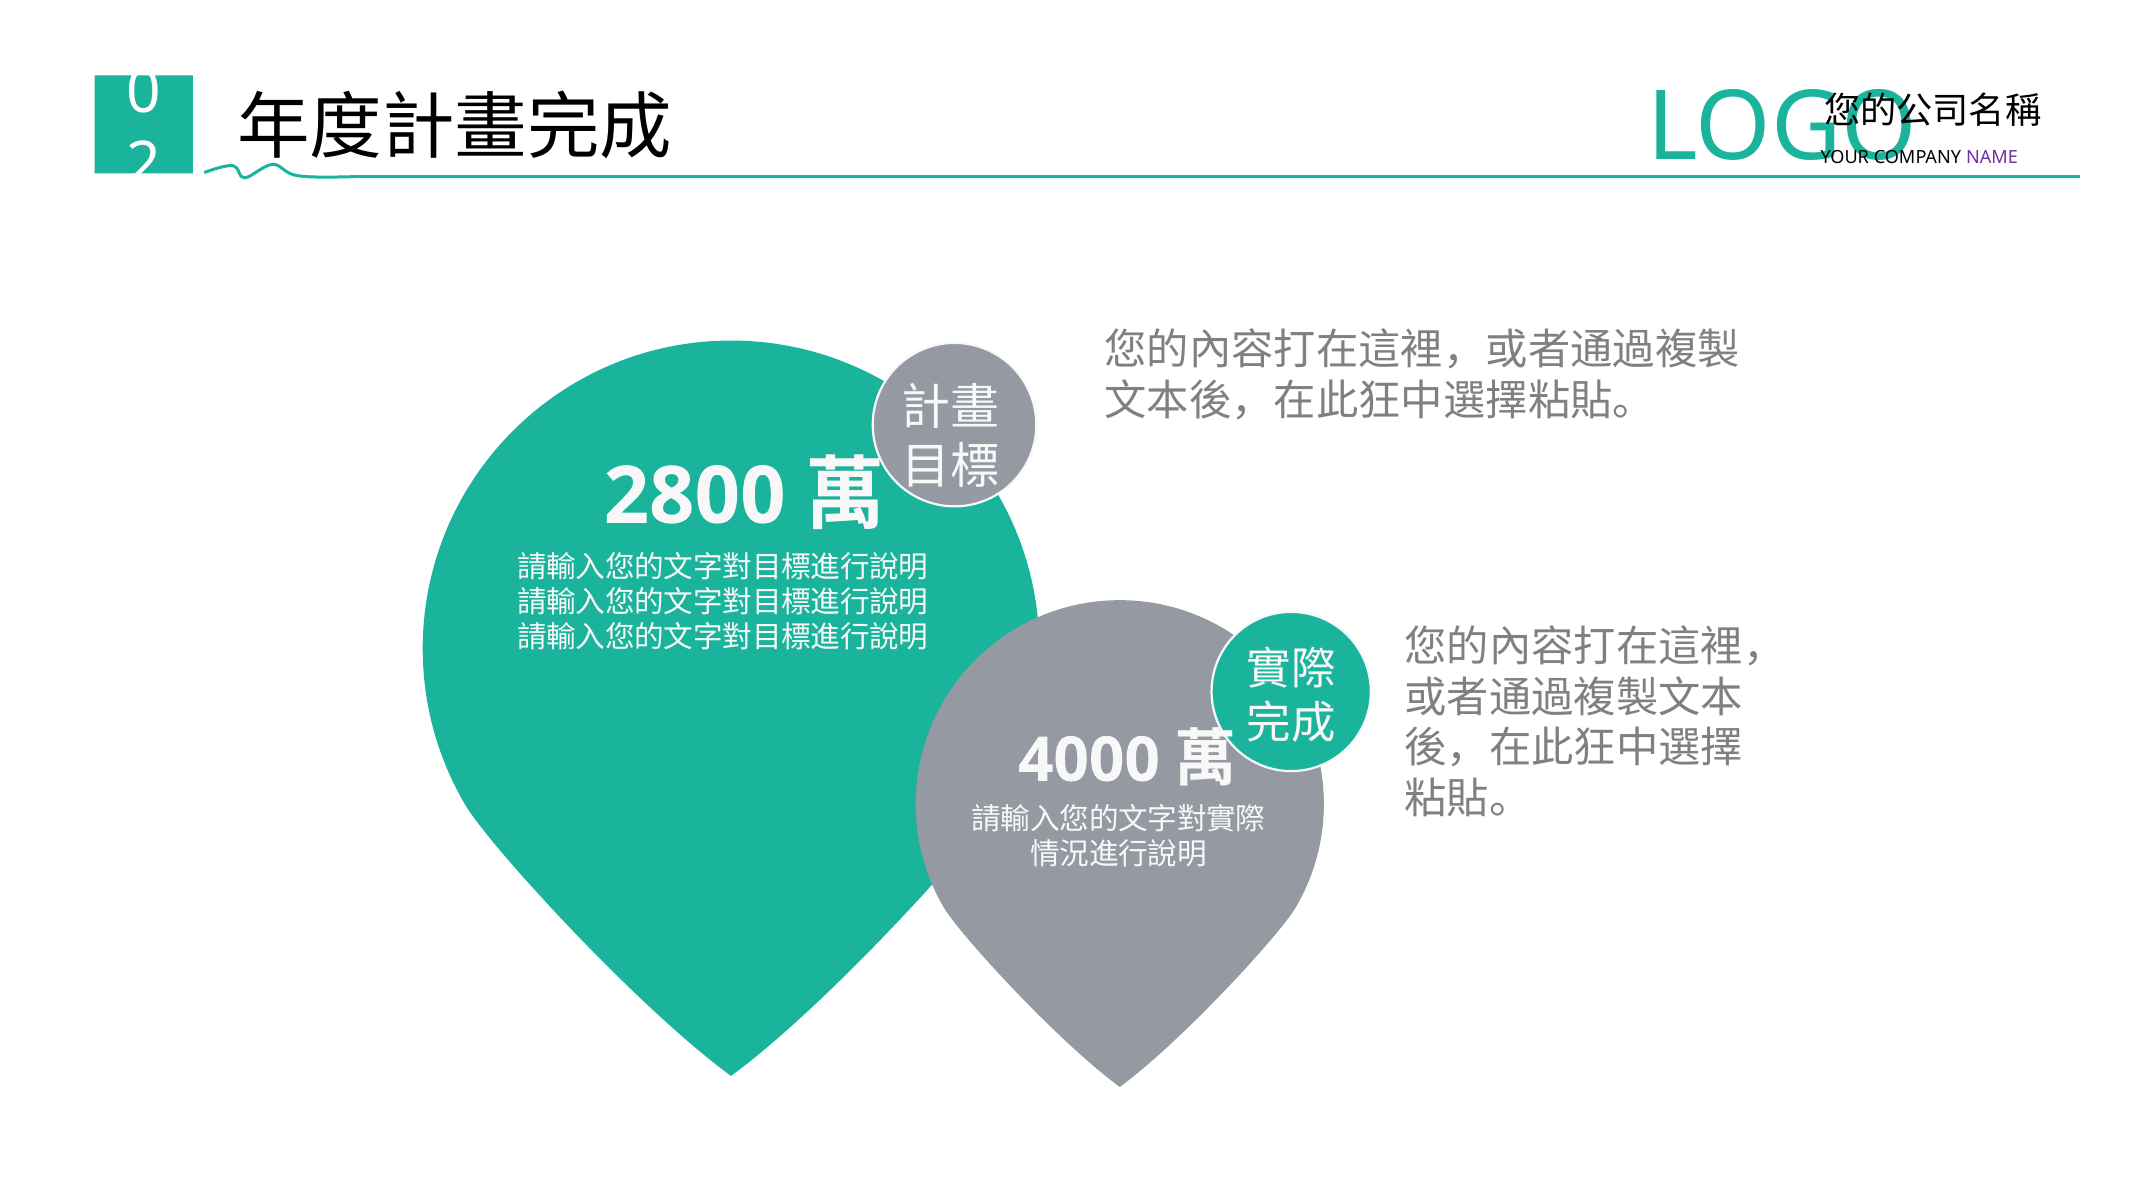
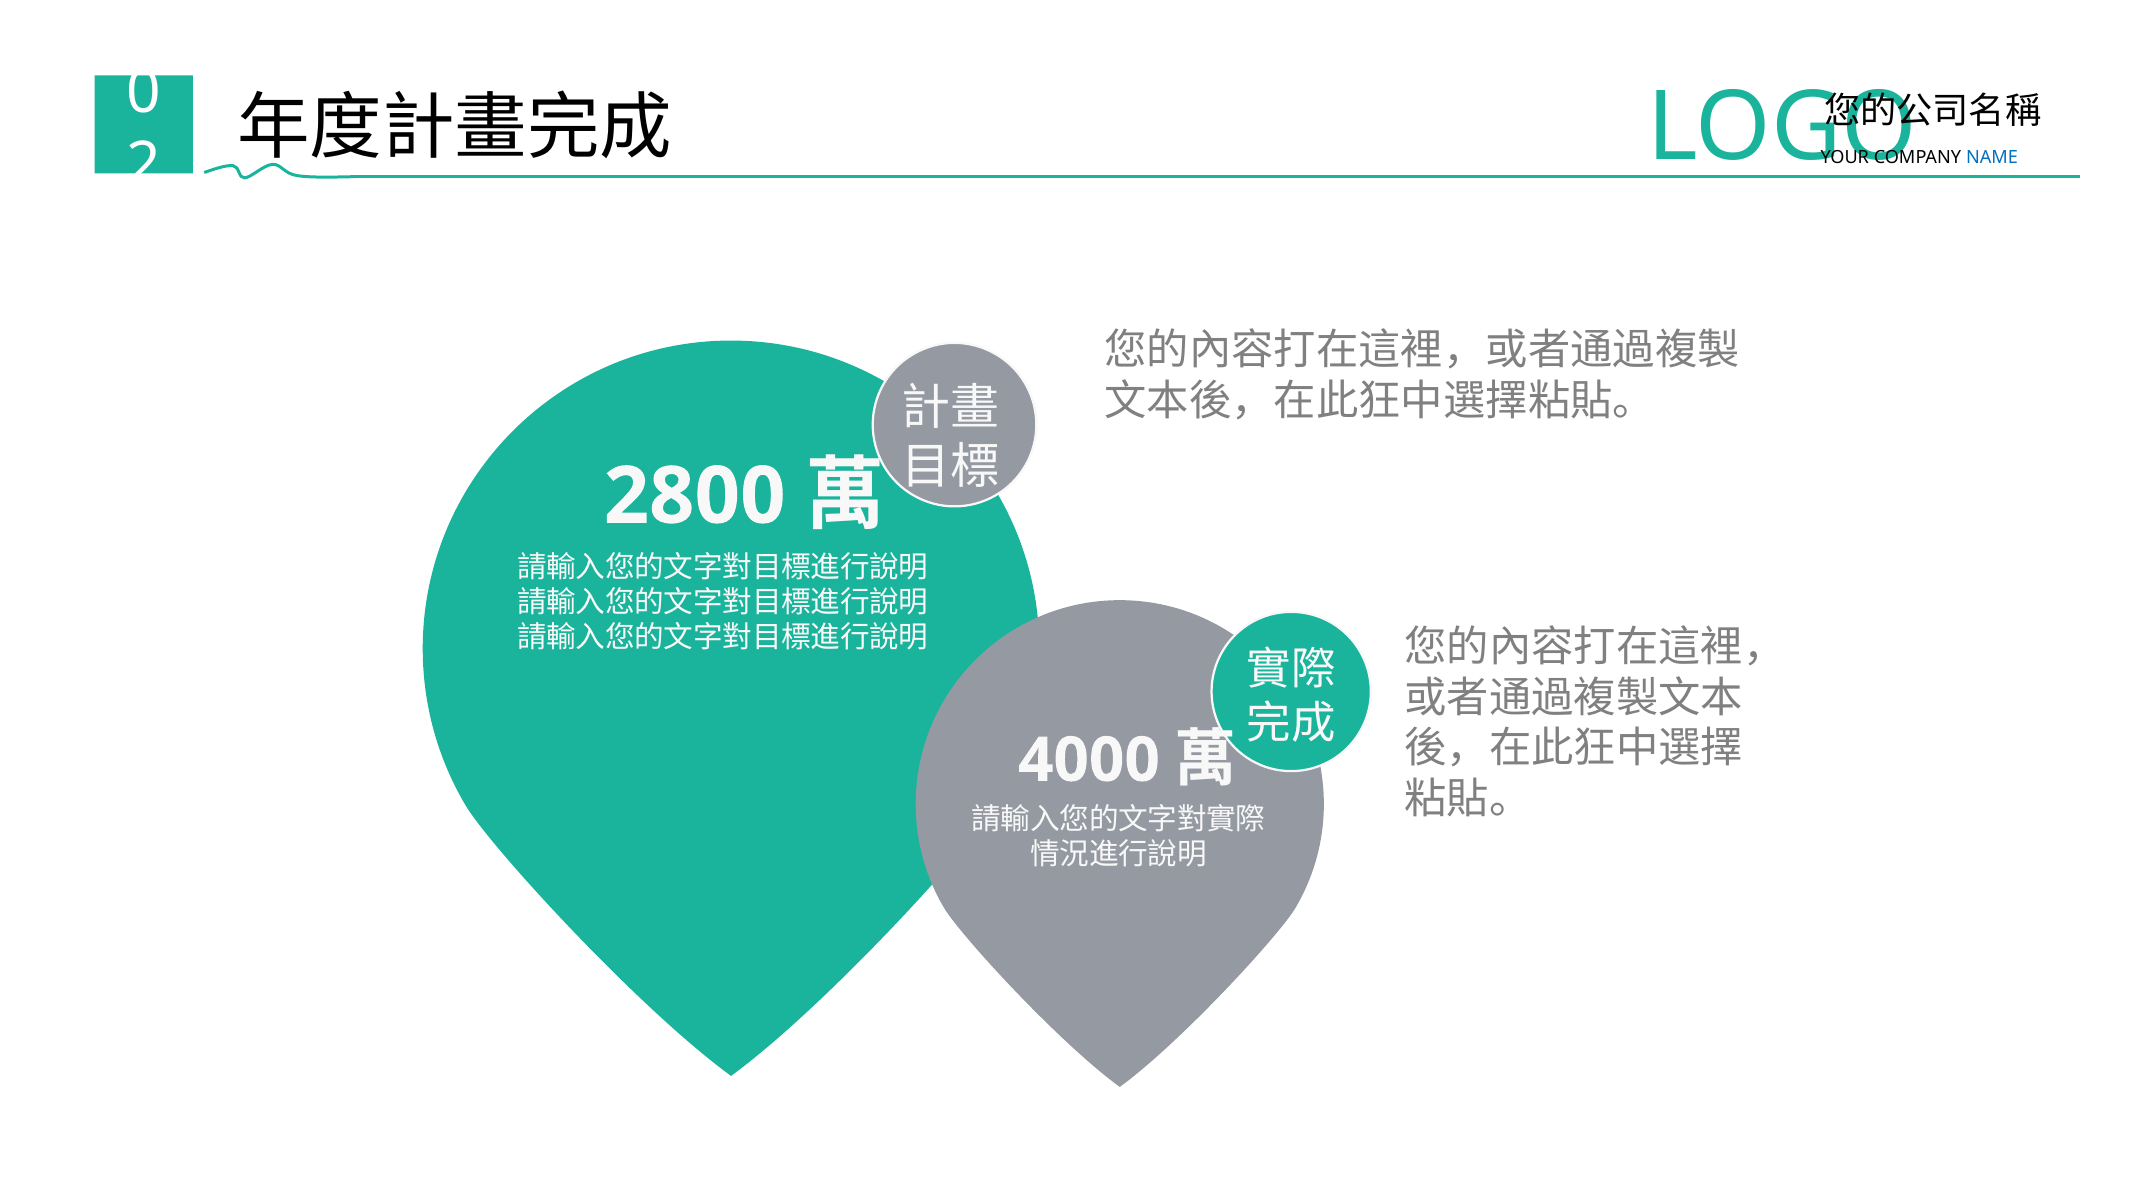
NAME colour: purple -> blue (1992, 157)
